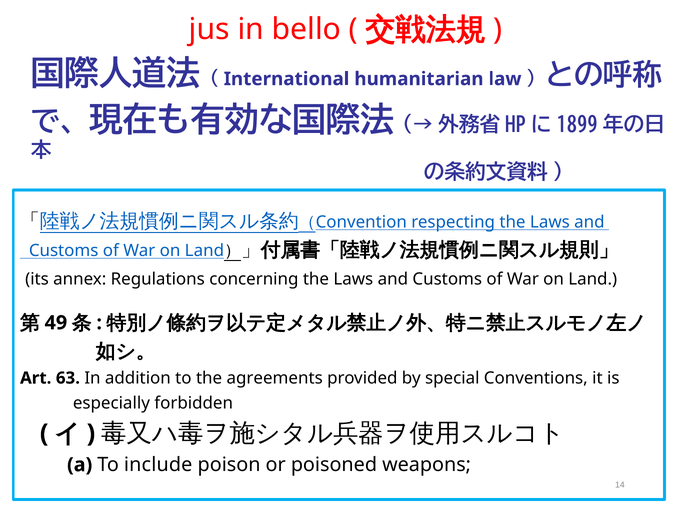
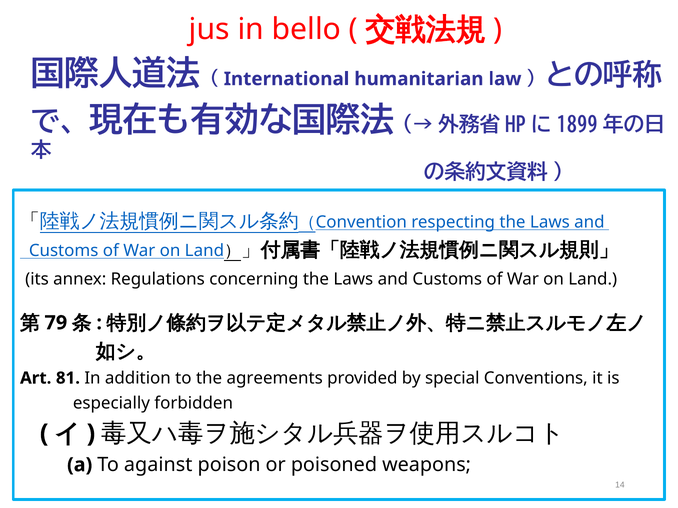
49: 49 -> 79 (56, 323)
63: 63 -> 81 (68, 378)
include: include -> against (158, 465)
